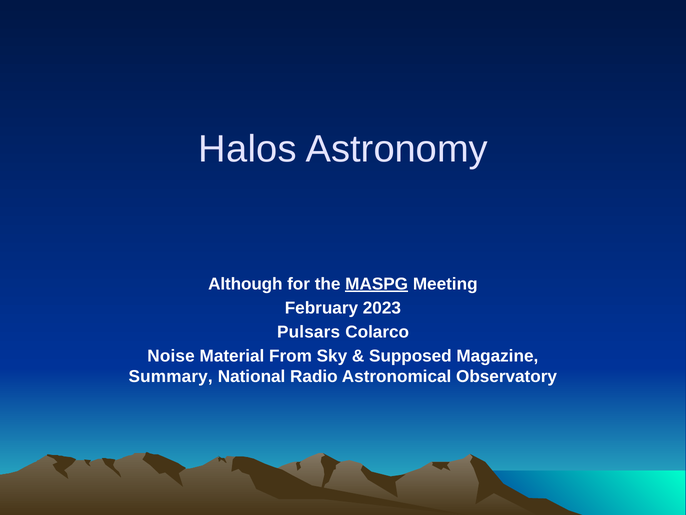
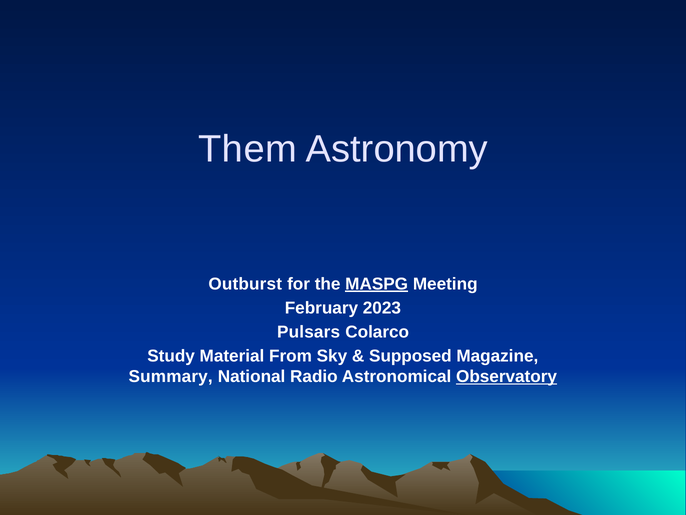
Halos: Halos -> Them (248, 149)
Although: Although -> Outburst (245, 284)
Noise: Noise -> Study (171, 356)
Observatory underline: none -> present (507, 376)
